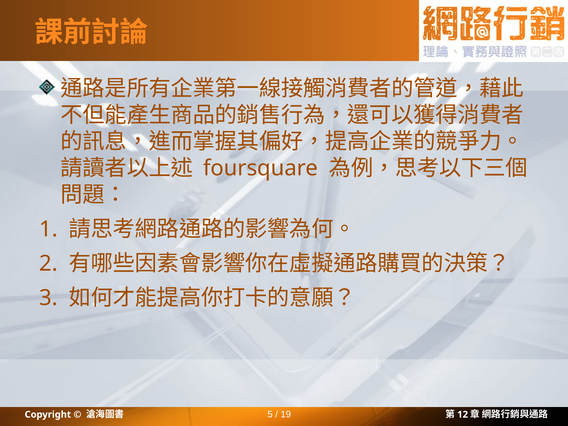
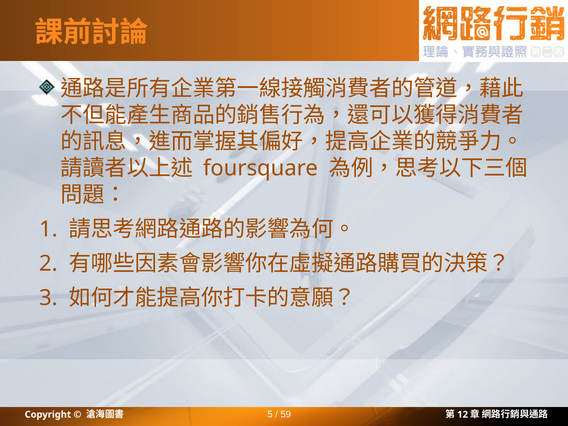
19: 19 -> 59 (286, 415)
